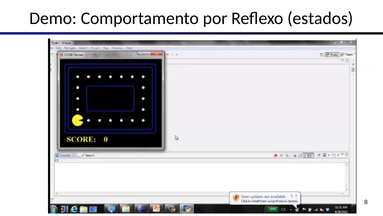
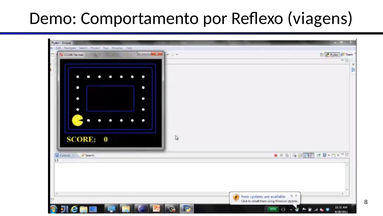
estados: estados -> viagens (320, 18)
